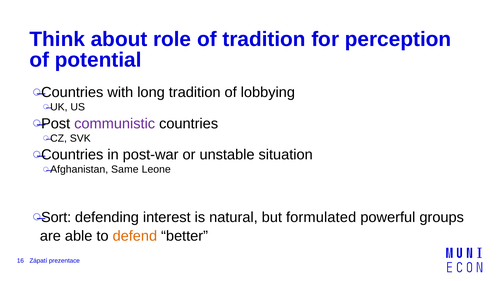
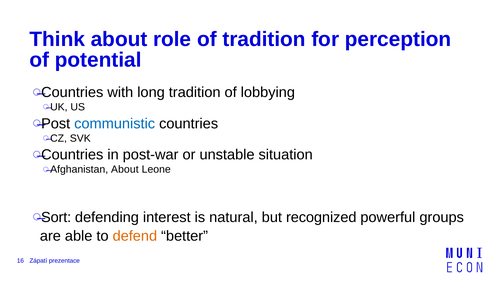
communistic colour: purple -> blue (115, 124)
Same: Same -> About (125, 170)
formulated: formulated -> recognized (321, 217)
